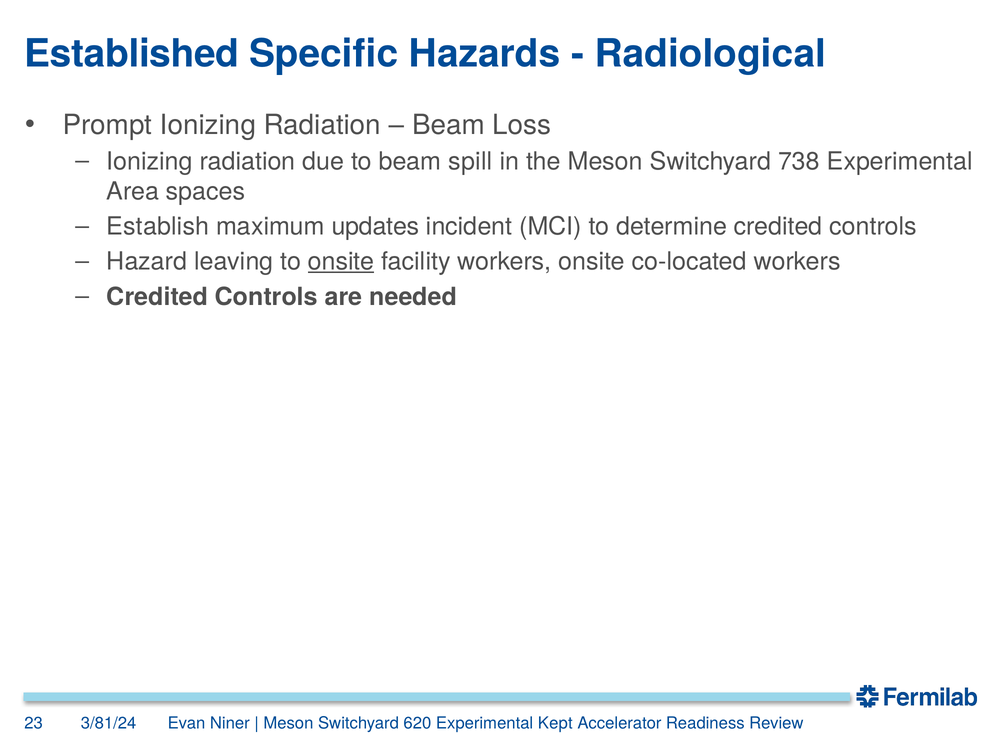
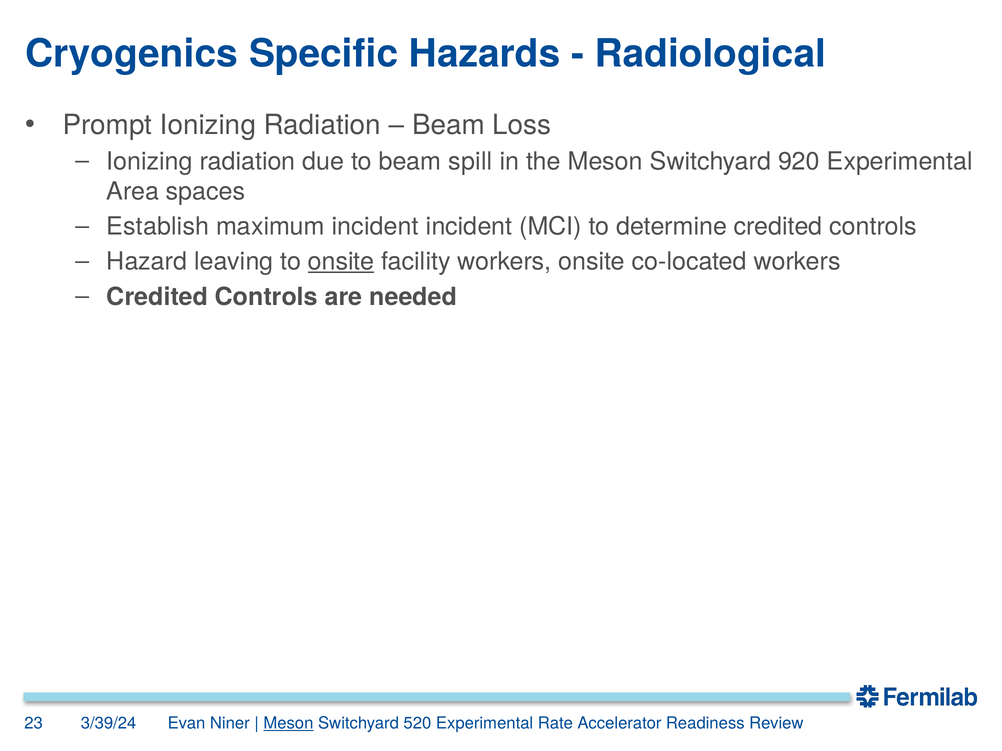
Established: Established -> Cryogenics (132, 54)
738: 738 -> 920 (799, 162)
maximum updates: updates -> incident (375, 227)
3/81/24: 3/81/24 -> 3/39/24 (109, 724)
Meson underline: none -> present (288, 724)
620: 620 -> 520 (417, 724)
Kept: Kept -> Rate (555, 724)
